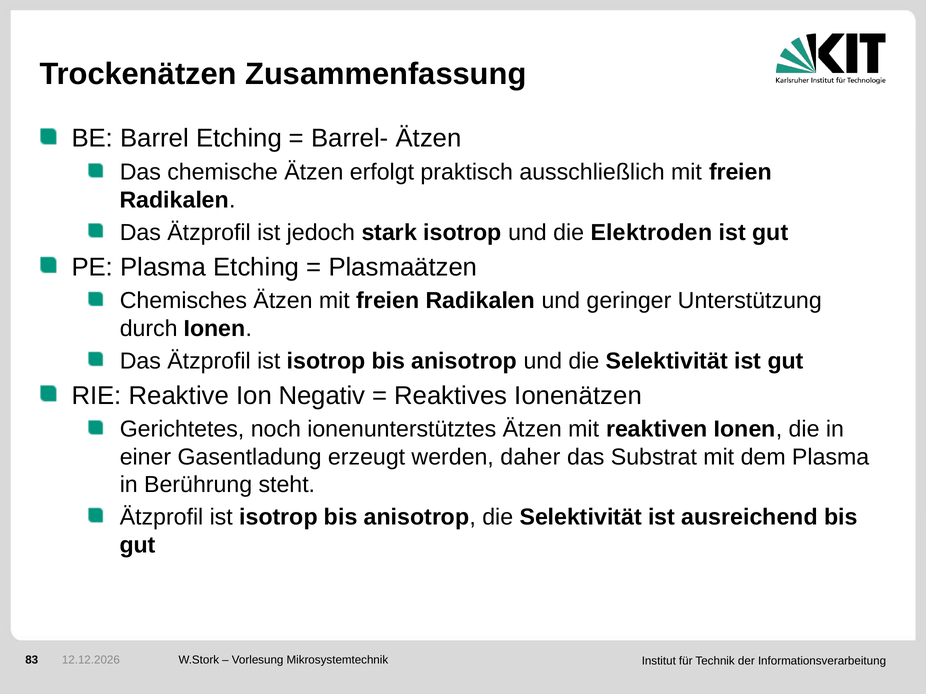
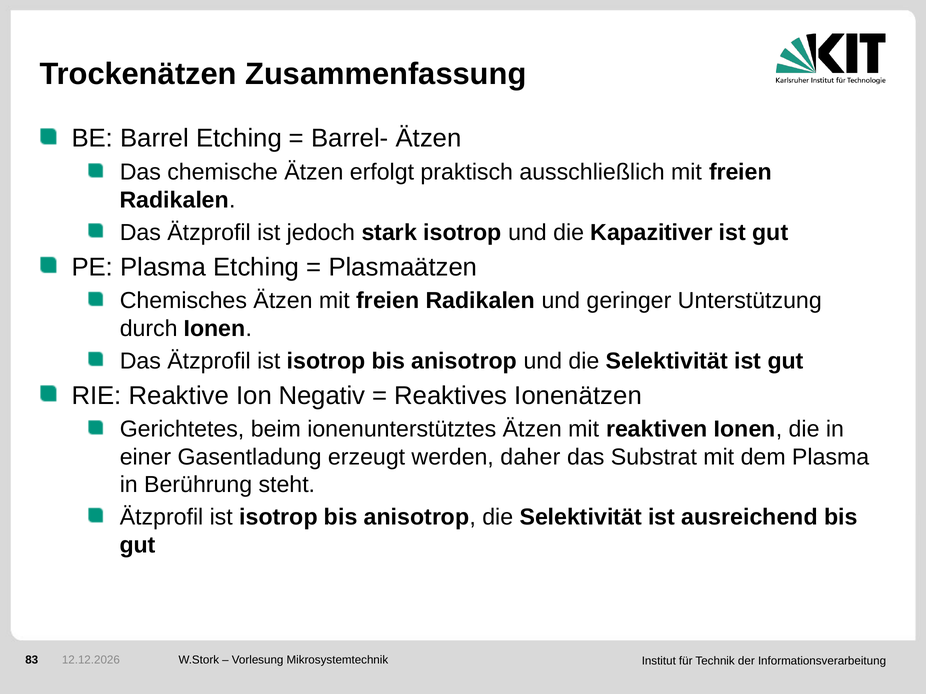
Elektroden: Elektroden -> Kapazitiver (652, 233)
noch: noch -> beim (276, 430)
